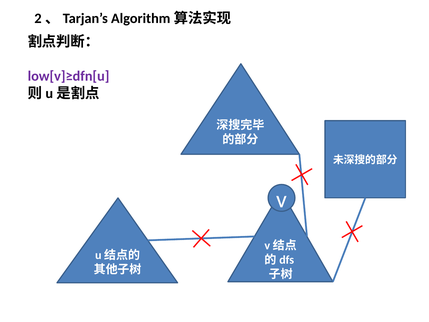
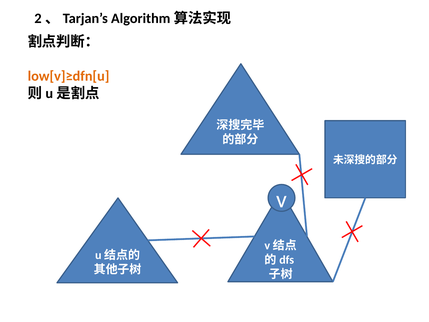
low[v]≥dfn[u colour: purple -> orange (69, 76)
